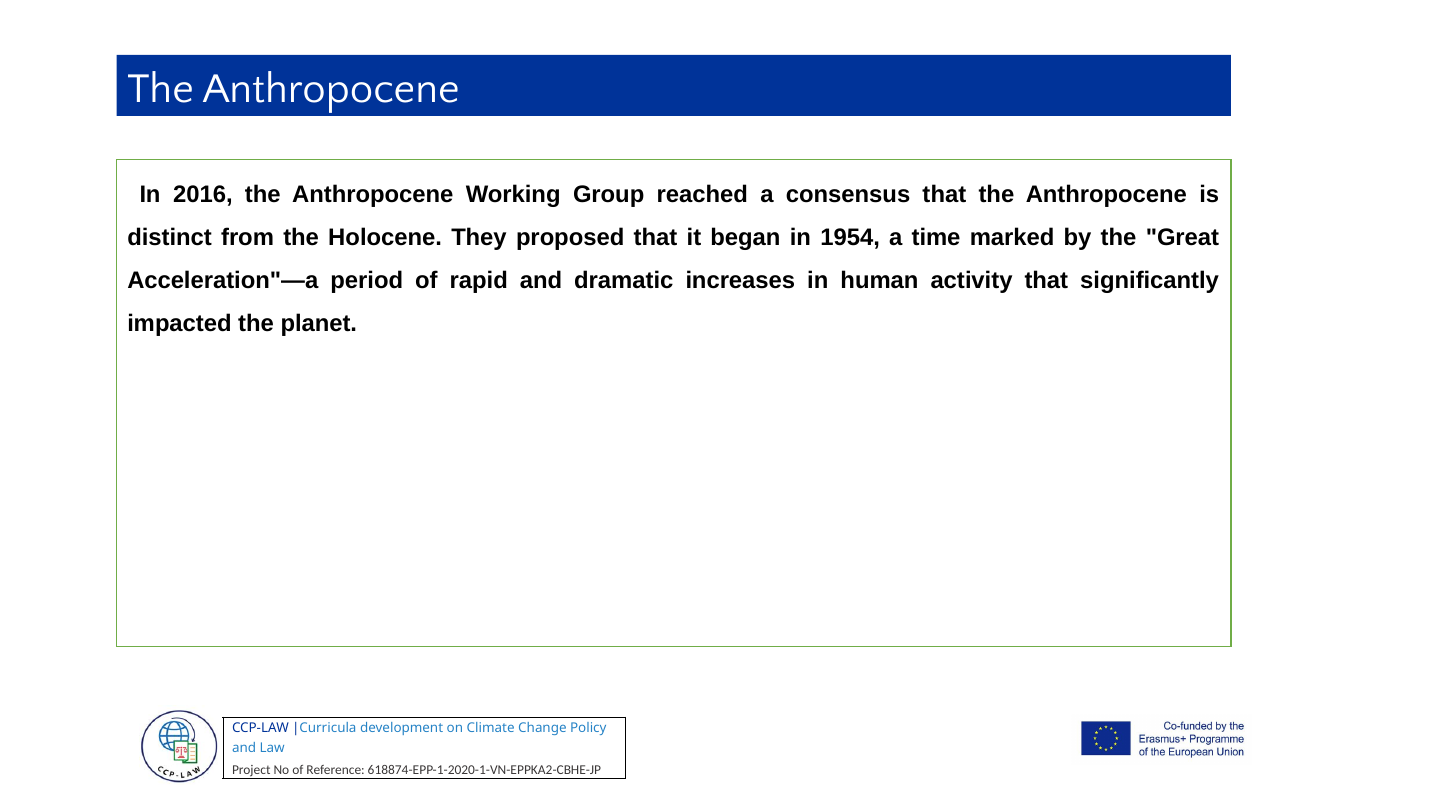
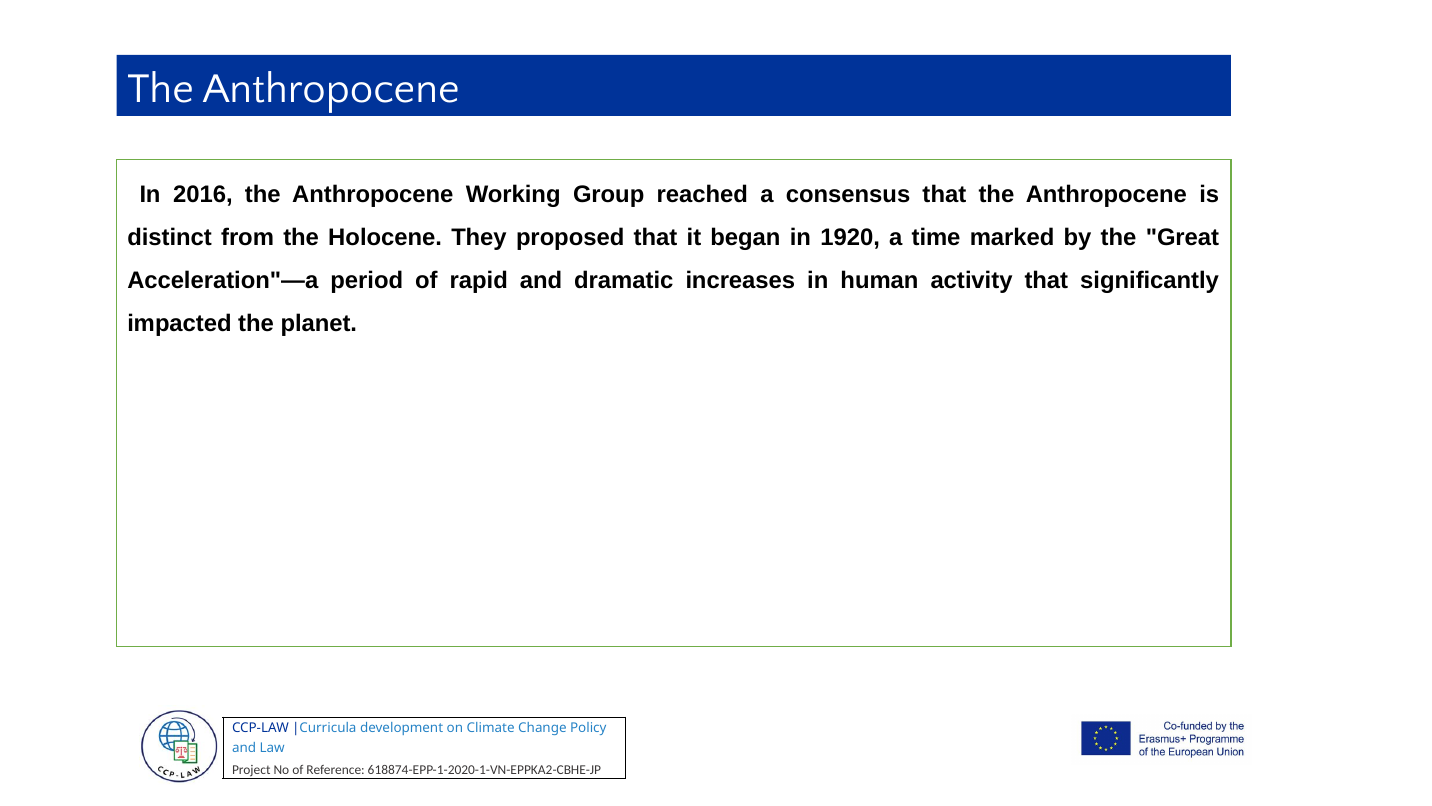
1954: 1954 -> 1920 (850, 238)
